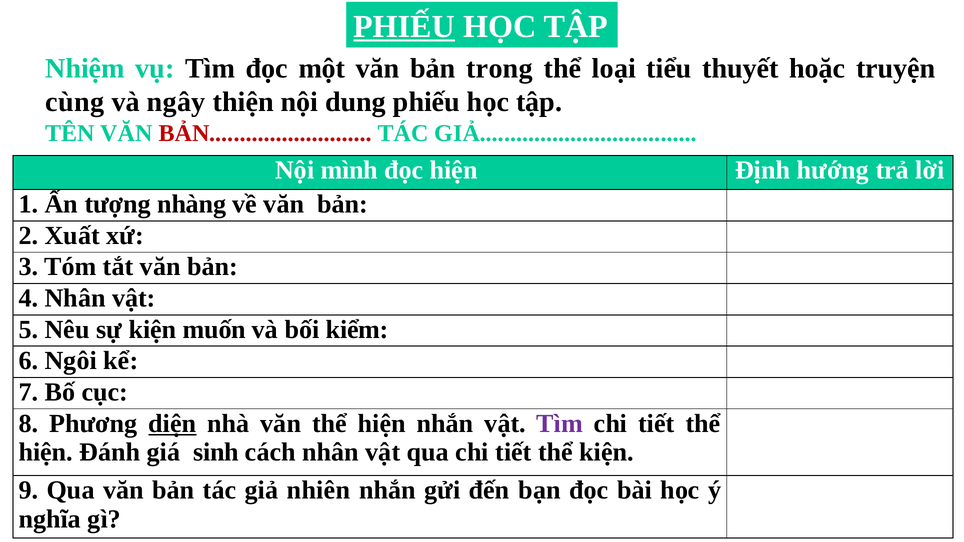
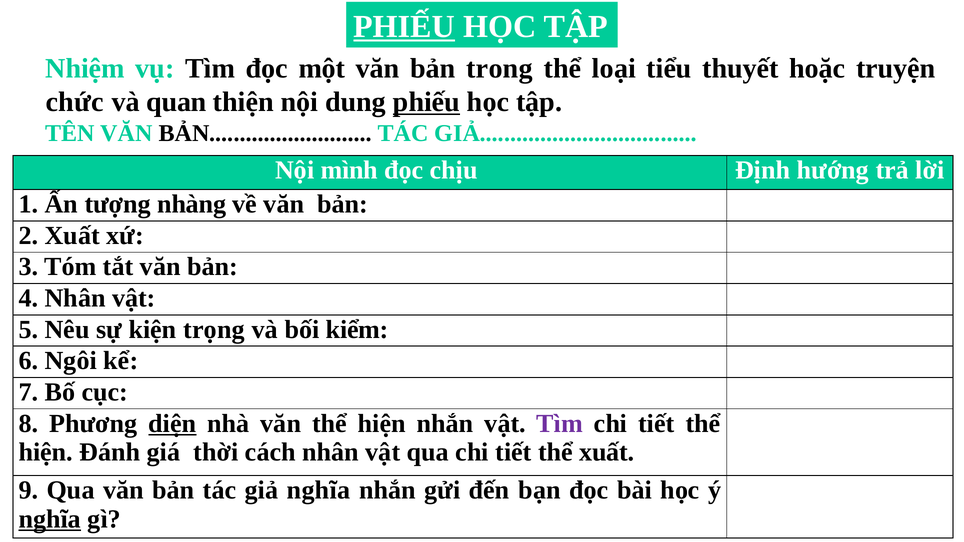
cùng: cùng -> chức (75, 102)
ngây: ngây -> quan (176, 102)
phiếu underline: none -> present (427, 102)
BẢN colour: red -> black (265, 133)
đọc hiện: hiện -> chịu (454, 170)
muốn: muốn -> trọng (214, 330)
sinh: sinh -> thời (216, 453)
thể kiện: kiện -> xuất (607, 453)
giả nhiên: nhiên -> nghĩa (319, 490)
nghĩa underline: none -> present (50, 519)
